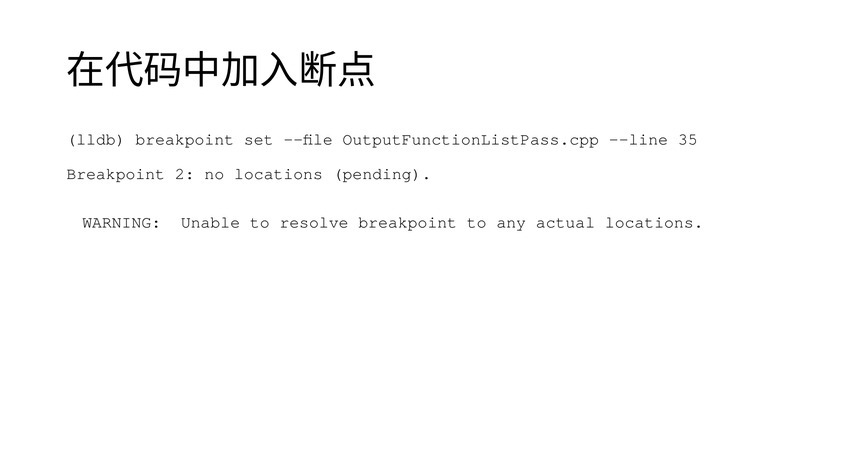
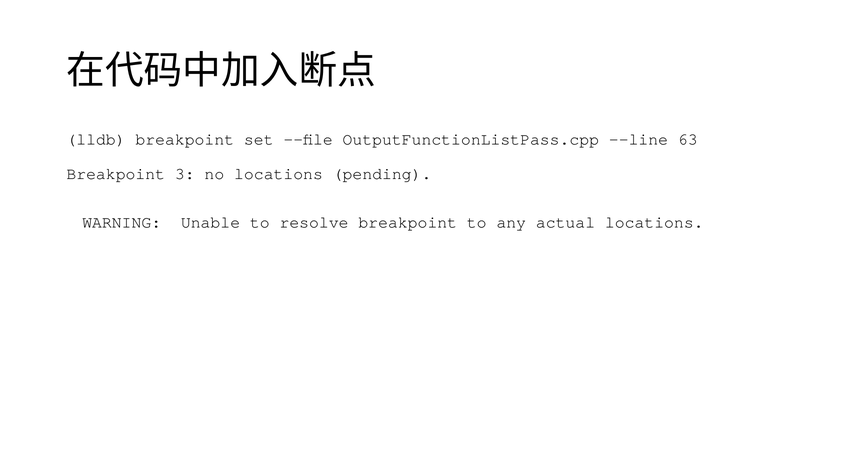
35: 35 -> 63 (688, 139)
2: 2 -> 3 (185, 174)
